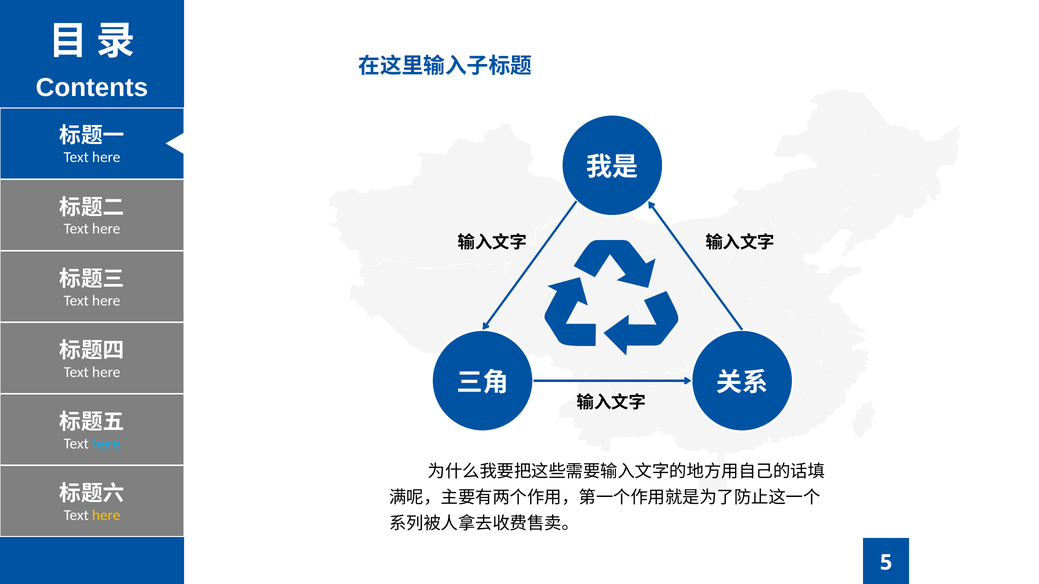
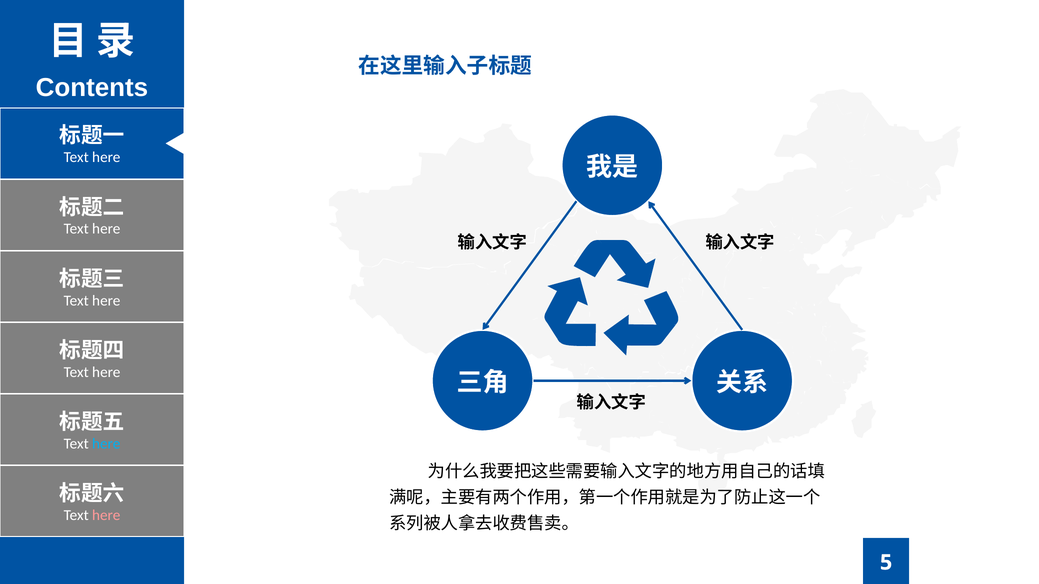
here colour: yellow -> pink (106, 516)
